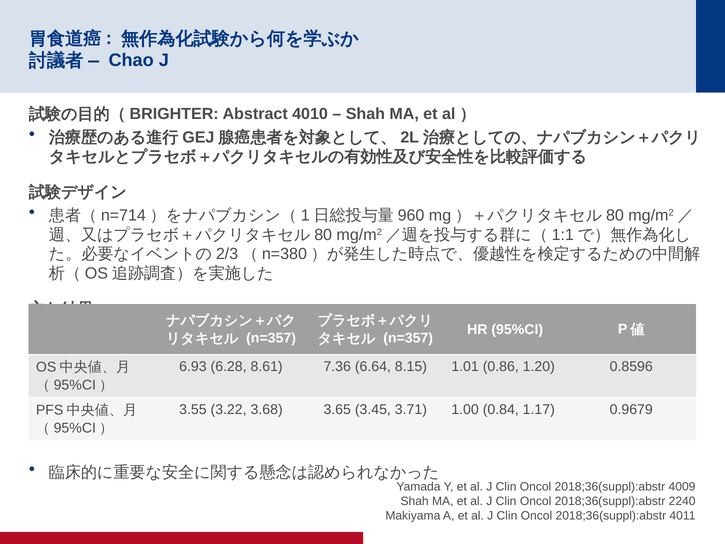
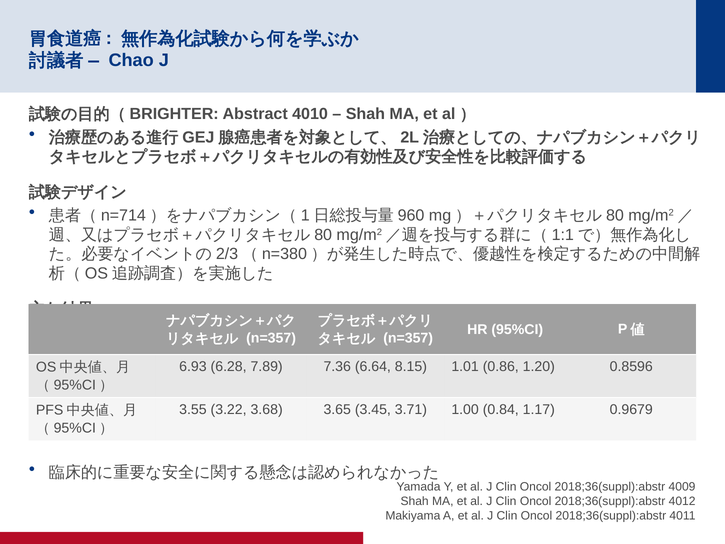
8.61: 8.61 -> 7.89 (267, 366)
2240: 2240 -> 4012 (682, 501)
